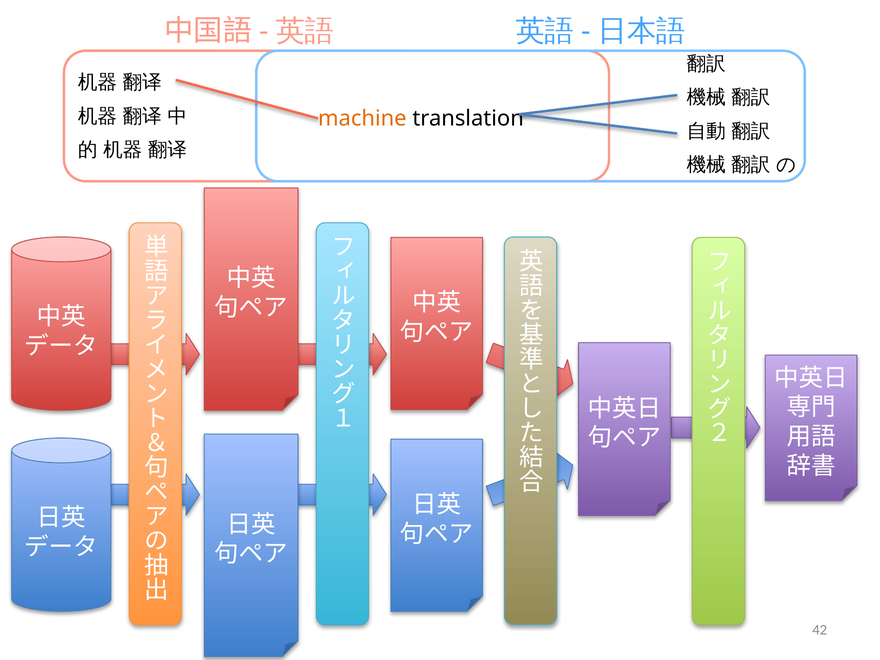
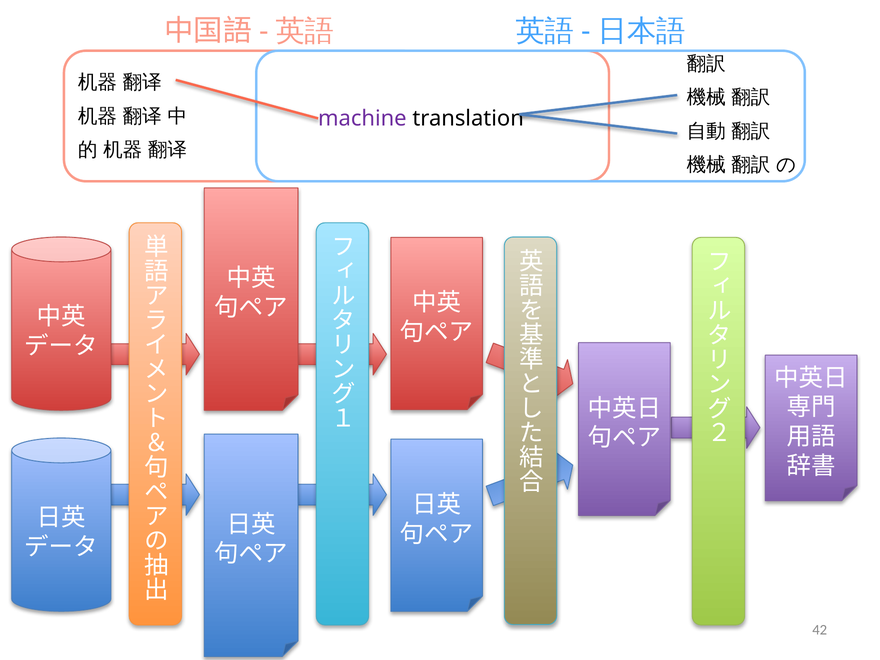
machine colour: orange -> purple (362, 118)
